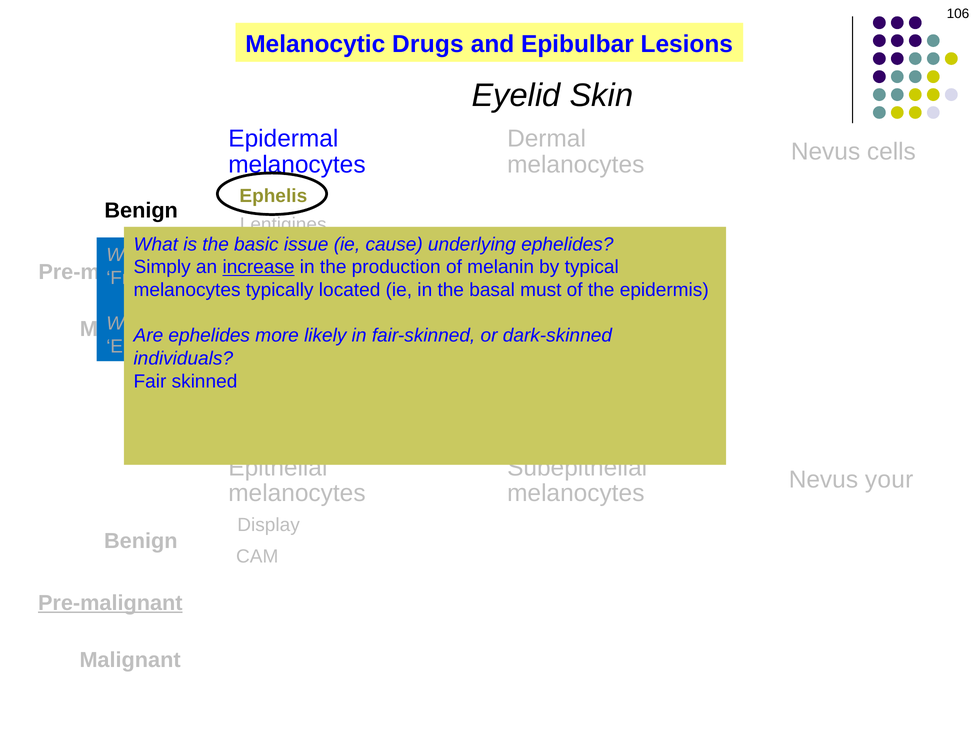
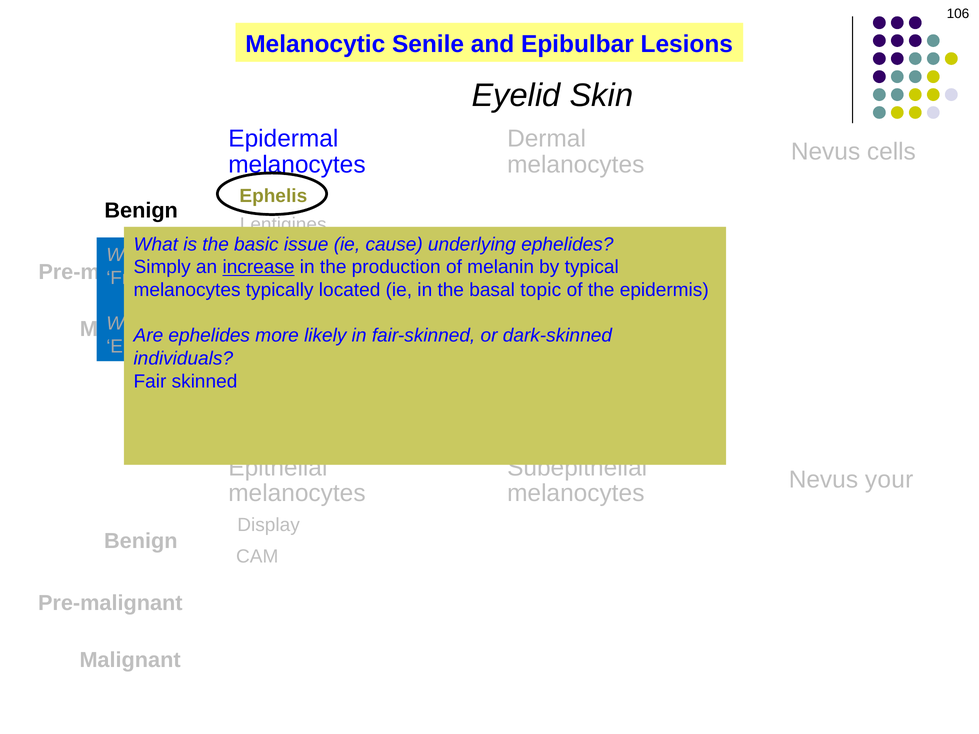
Drugs: Drugs -> Senile (428, 44)
must: must -> topic (541, 290)
Pre-malignant underline: present -> none (110, 603)
